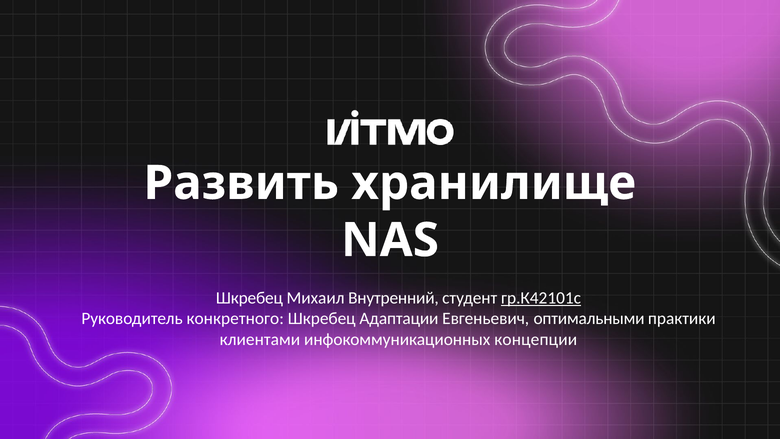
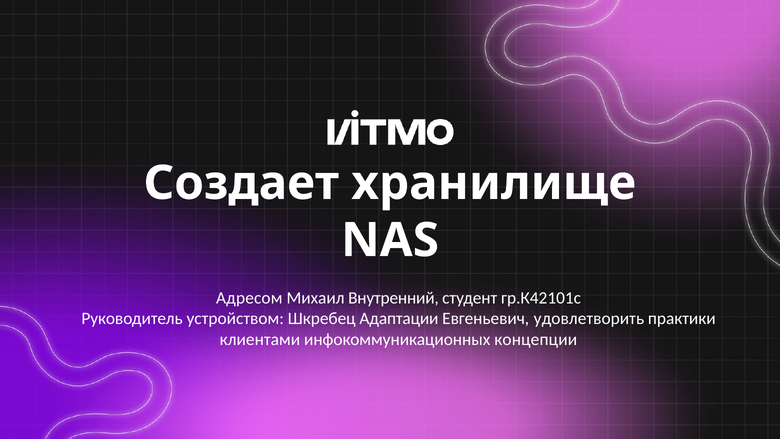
Развить: Развить -> Создает (241, 183)
Шкребец: Шкребец -> Адресом (249, 298)
гр.К42101с underline: present -> none (541, 298)
конкретного: конкретного -> устройством (235, 319)
оптимальными: оптимальными -> удовлетворить (589, 319)
